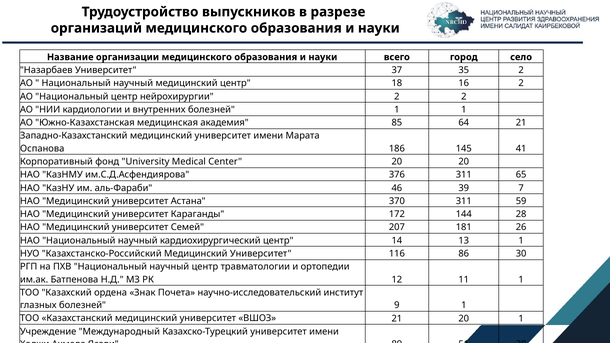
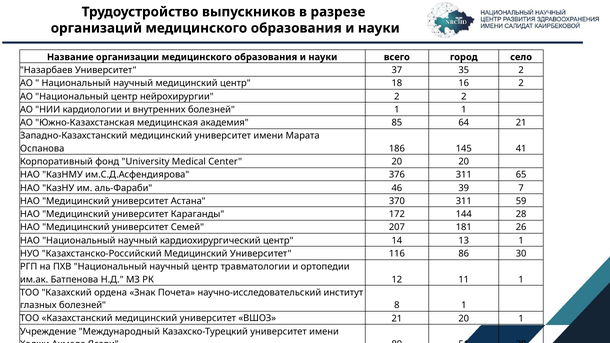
9: 9 -> 8 (397, 305)
